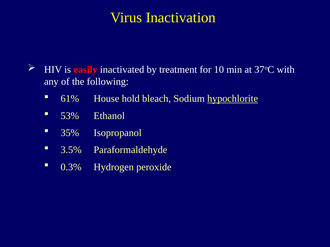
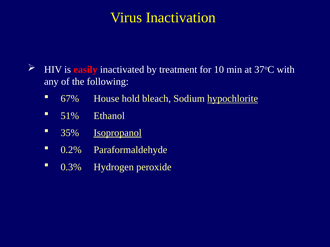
61%: 61% -> 67% (70, 99)
53%: 53% -> 51% (70, 116)
Isopropanol underline: none -> present (118, 133)
3.5%: 3.5% -> 0.2% (71, 150)
